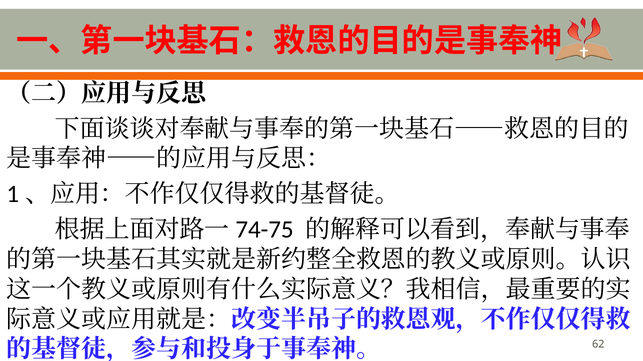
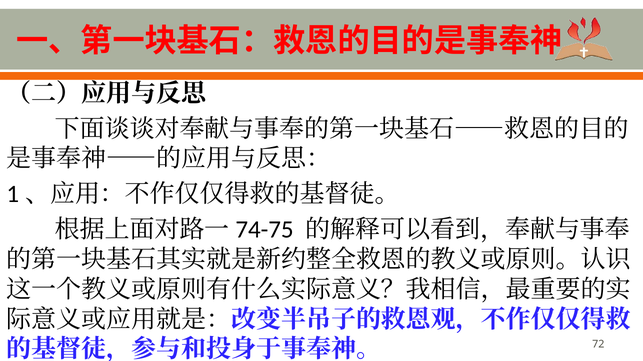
62: 62 -> 72 (598, 345)
